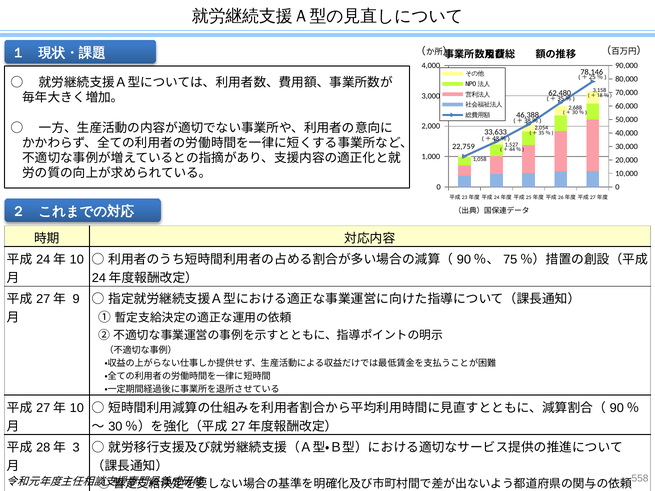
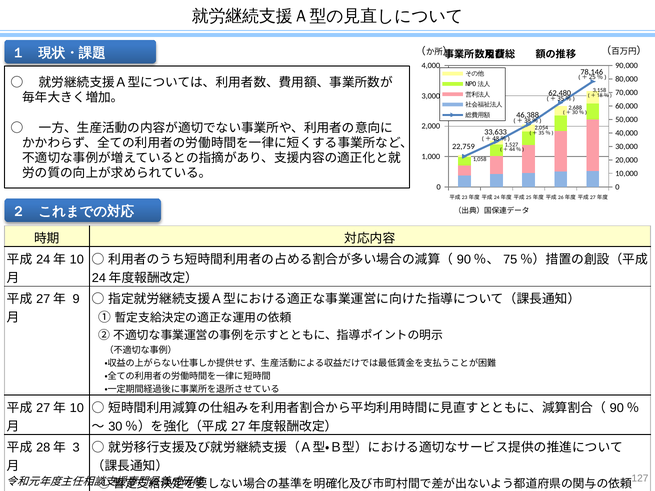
558: 558 -> 127 (640, 479)
